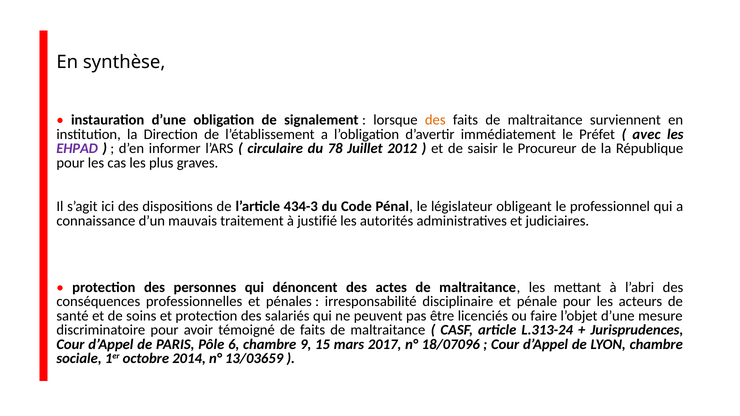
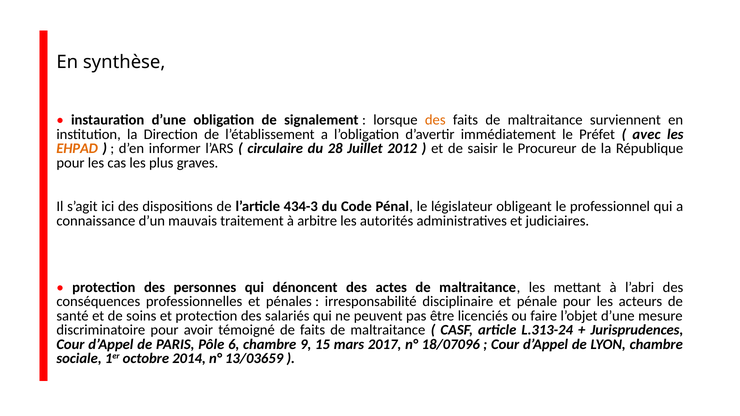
EHPAD colour: purple -> orange (77, 149)
78: 78 -> 28 (335, 149)
justifié: justifié -> arbitre (317, 221)
